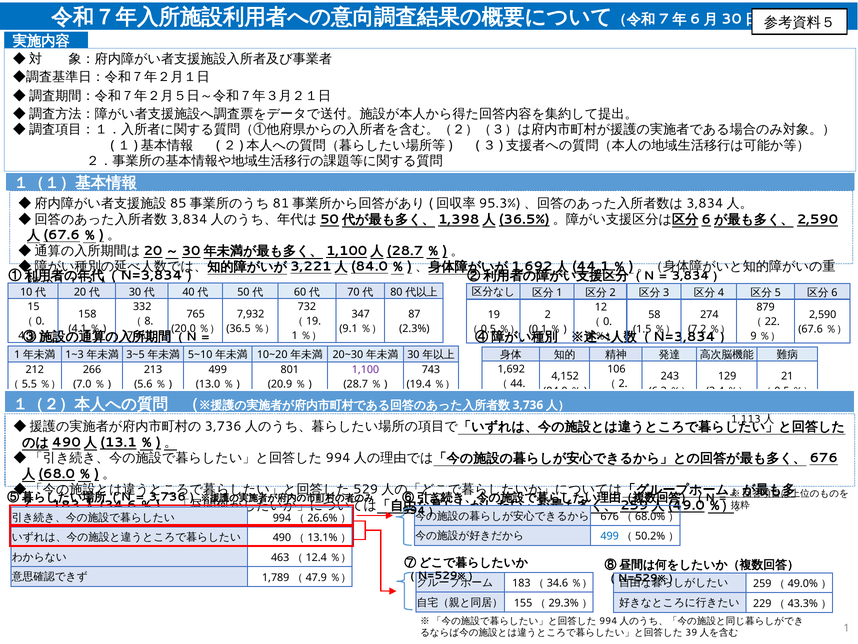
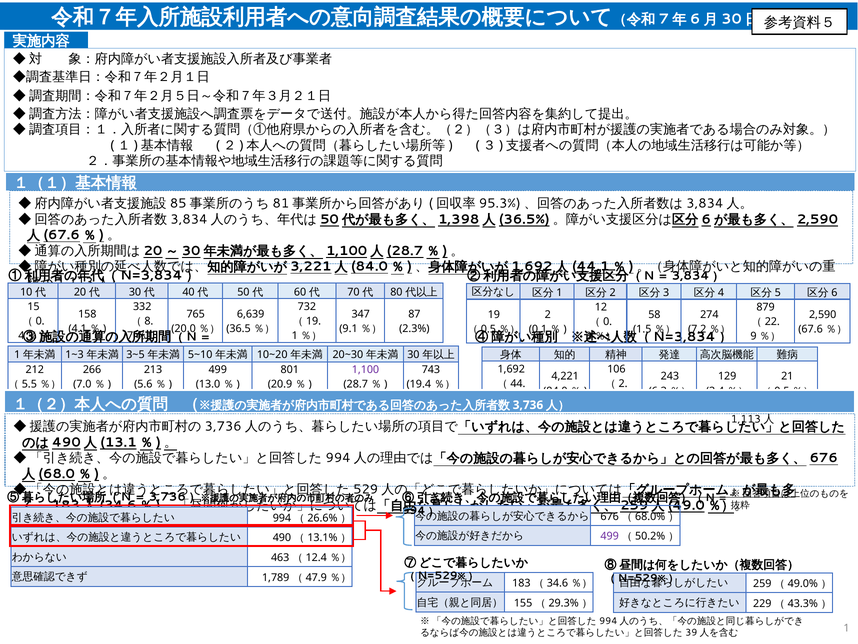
7,932: 7,932 -> 6,639 (251, 314)
4,152: 4,152 -> 4,221 (565, 376)
499 colour: blue -> purple (610, 536)
